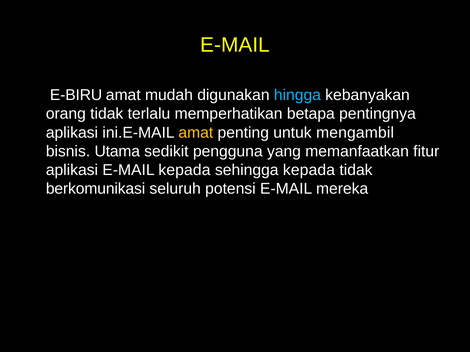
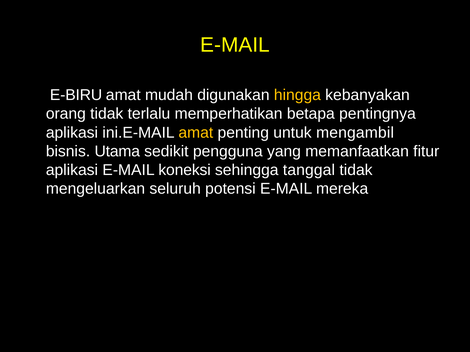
hingga colour: light blue -> yellow (297, 95)
E-MAIL kepada: kepada -> koneksi (185, 170)
sehingga kepada: kepada -> tanggal (309, 170)
berkomunikasi: berkomunikasi -> mengeluarkan (95, 189)
